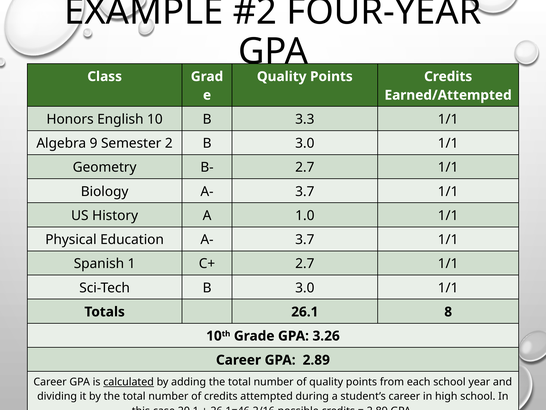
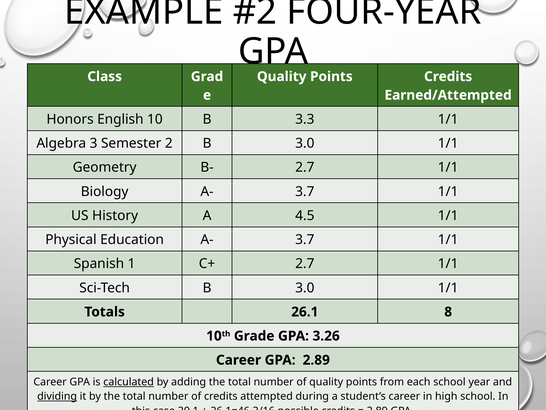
9: 9 -> 3 (94, 143)
1.0: 1.0 -> 4.5 (305, 215)
dividing underline: none -> present (57, 396)
